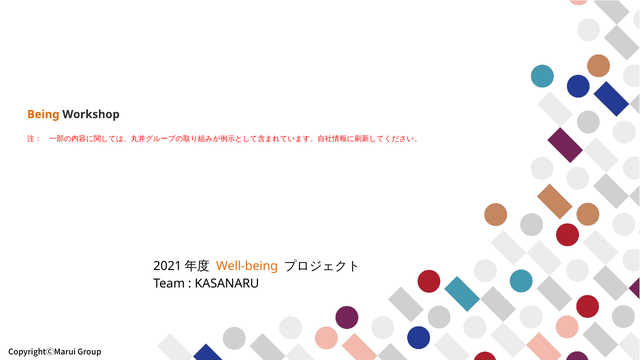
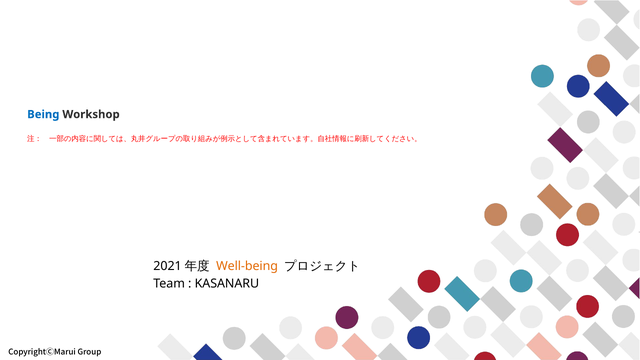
Being colour: orange -> blue (43, 114)
